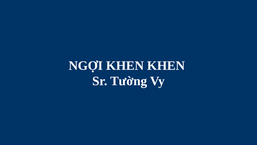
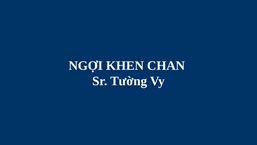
KHEN KHEN: KHEN -> CHAN (166, 65)
